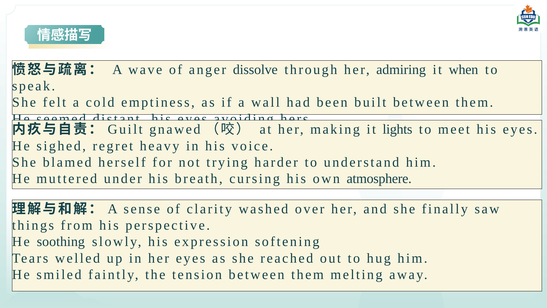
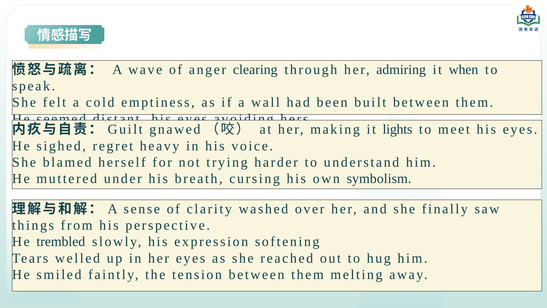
dissolve: dissolve -> clearing (255, 70)
atmosphere: atmosphere -> symbolism (379, 179)
soothing: soothing -> trembled (61, 242)
